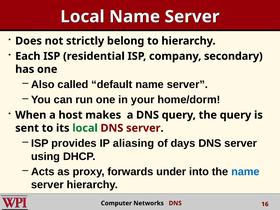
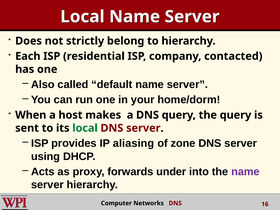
secondary: secondary -> contacted (233, 56)
days: days -> zone (183, 143)
name colour: blue -> purple (245, 172)
